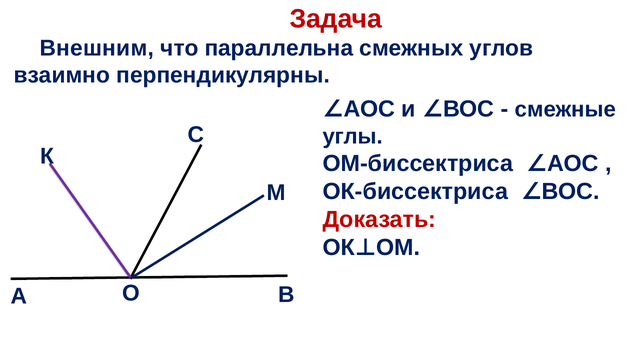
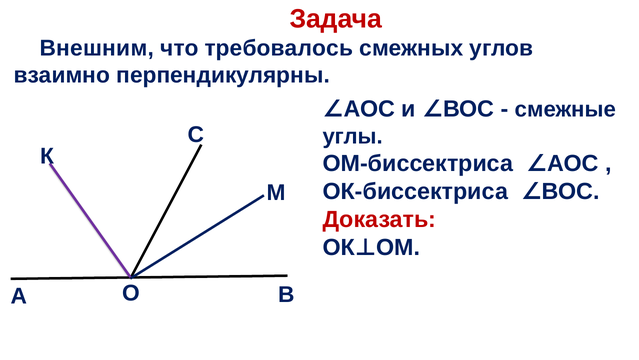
параллельна: параллельна -> требовалось (279, 48)
